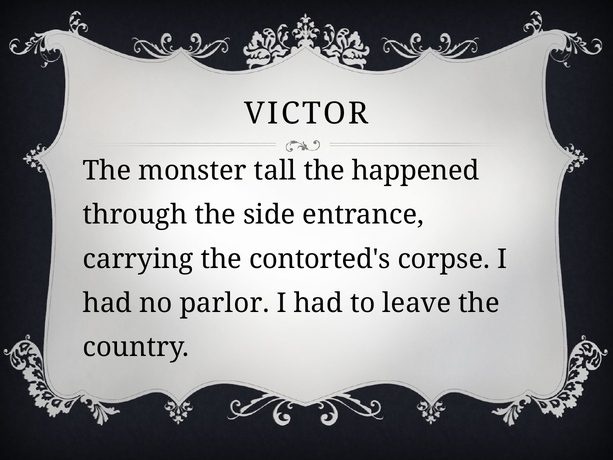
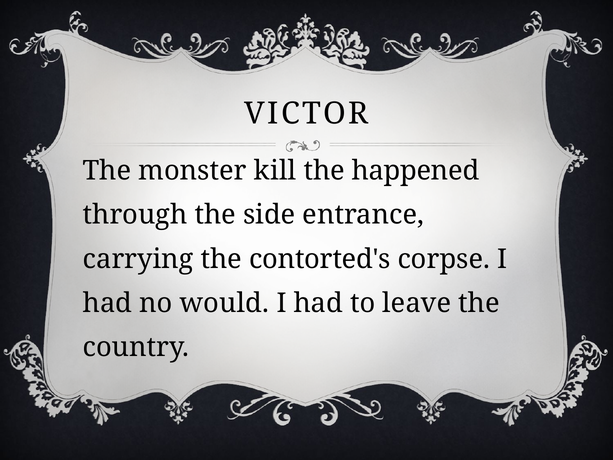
tall: tall -> kill (275, 171)
parlor: parlor -> would (224, 303)
